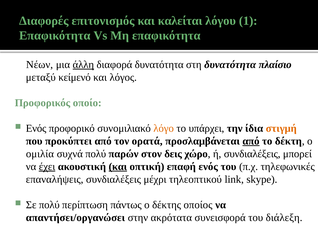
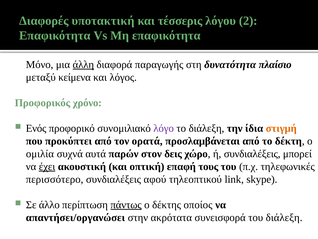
επιτονισμός: επιτονισμός -> υποτακτική (103, 21)
καλείται: καλείται -> τέσσερις (180, 21)
1: 1 -> 2 (248, 21)
Νέων: Νέων -> Μόνο (40, 64)
διαφορά δυνατότητα: δυνατότητα -> παραγωγής (159, 64)
κείμενό: κείμενό -> κείμενα (75, 77)
οποίο: οποίο -> χρόνο (87, 103)
λόγο colour: orange -> purple (164, 128)
το υπάρχει: υπάρχει -> διάλεξη (206, 128)
από underline: present -> none (251, 141)
συχνά πολύ: πολύ -> αυτά (96, 153)
και underline: present -> none (118, 166)
επαφή ενός: ενός -> τους (208, 166)
επαναλήψεις: επαναλήψεις -> περισσότερο (55, 179)
μέχρι: μέχρι -> αφού (155, 179)
Σε πολύ: πολύ -> άλλο (49, 204)
πάντως underline: none -> present (126, 204)
